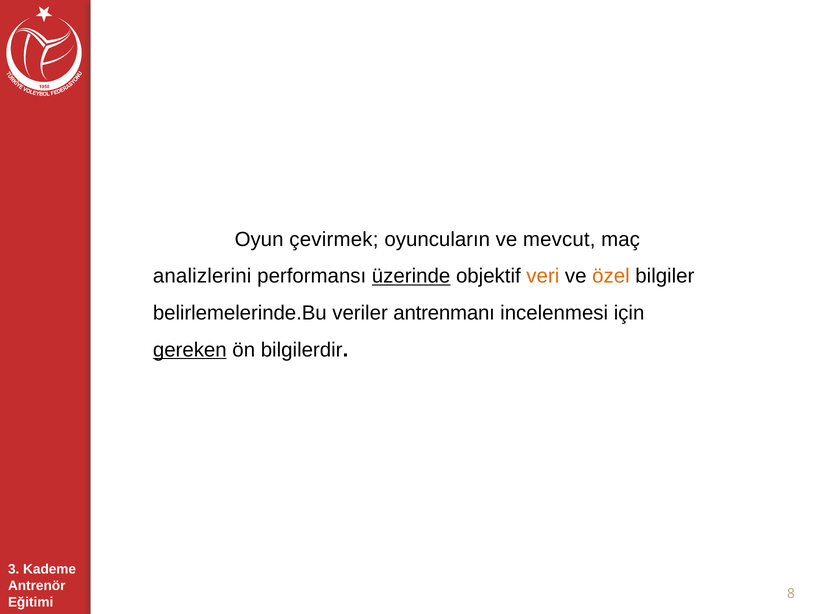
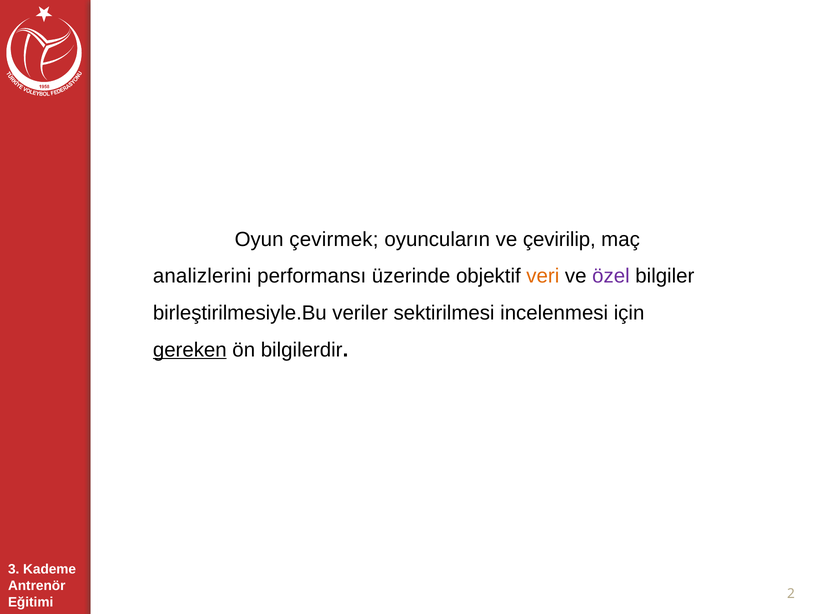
mevcut: mevcut -> çevirilip (559, 239)
üzerinde underline: present -> none (411, 276)
özel colour: orange -> purple (611, 276)
belirlemelerinde.Bu: belirlemelerinde.Bu -> birleştirilmesiyle.Bu (240, 313)
antrenmanı: antrenmanı -> sektirilmesi (444, 313)
8: 8 -> 2 (791, 593)
